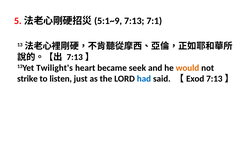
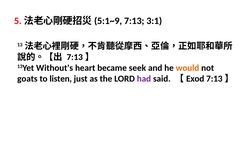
7:1: 7:1 -> 3:1 (154, 21)
Twilight's: Twilight's -> Without's (55, 68)
strike: strike -> goats (27, 79)
had colour: blue -> purple (144, 79)
